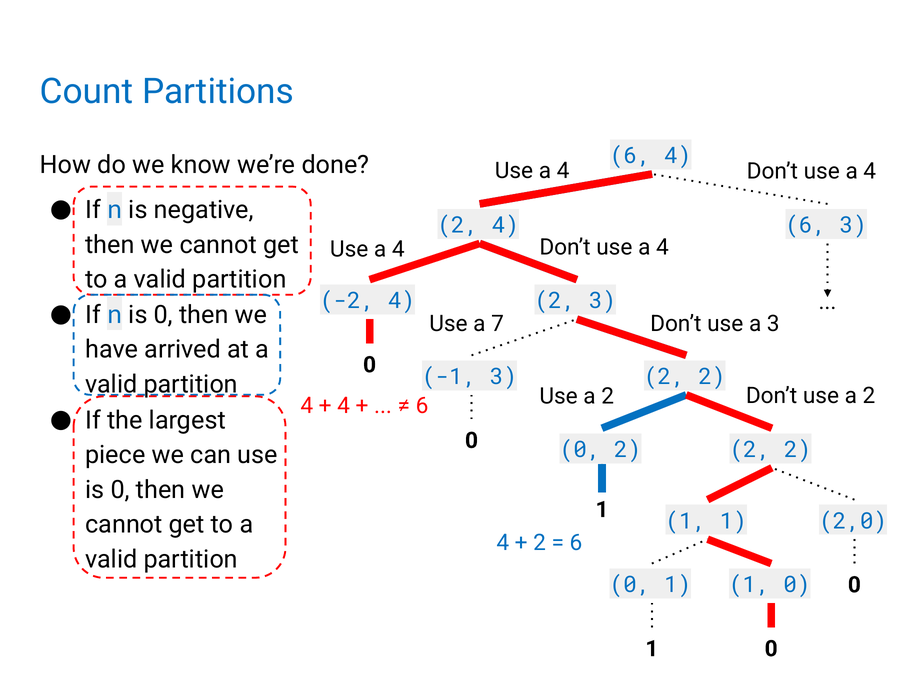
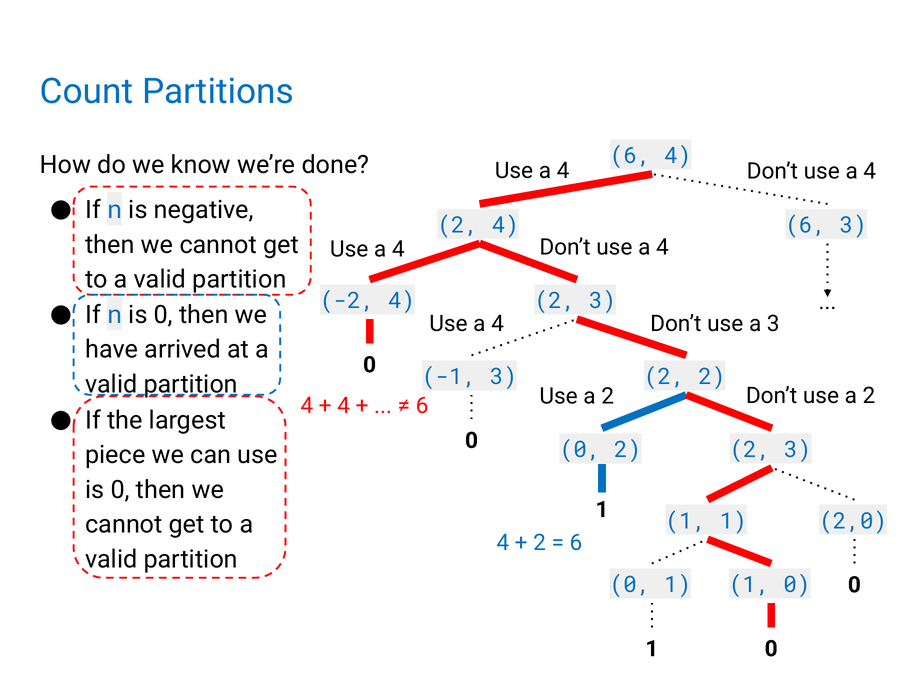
7: 7 -> 4 (498, 324)
0 2 2 2: 2 -> 3 (798, 450)
